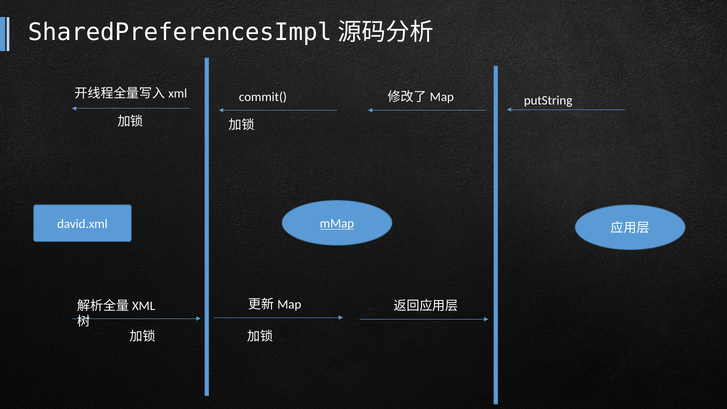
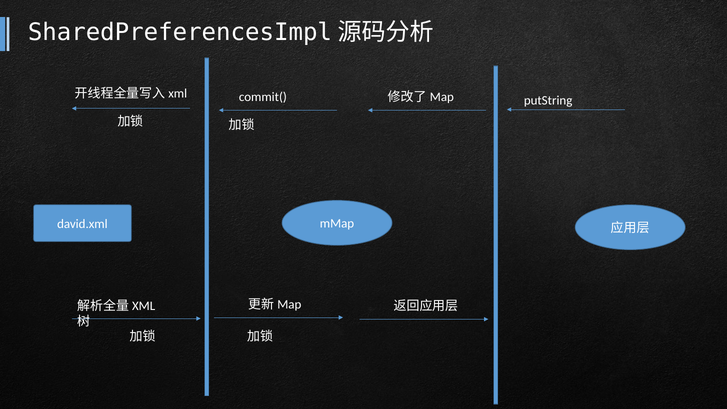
mMap underline: present -> none (337, 224)
